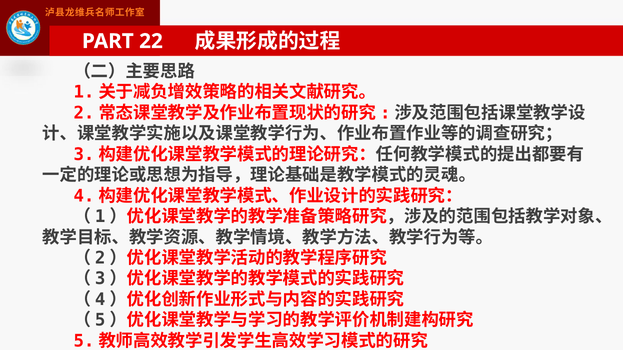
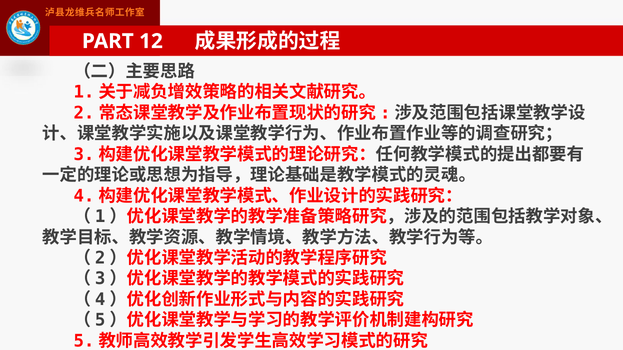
22: 22 -> 12 (151, 41)
